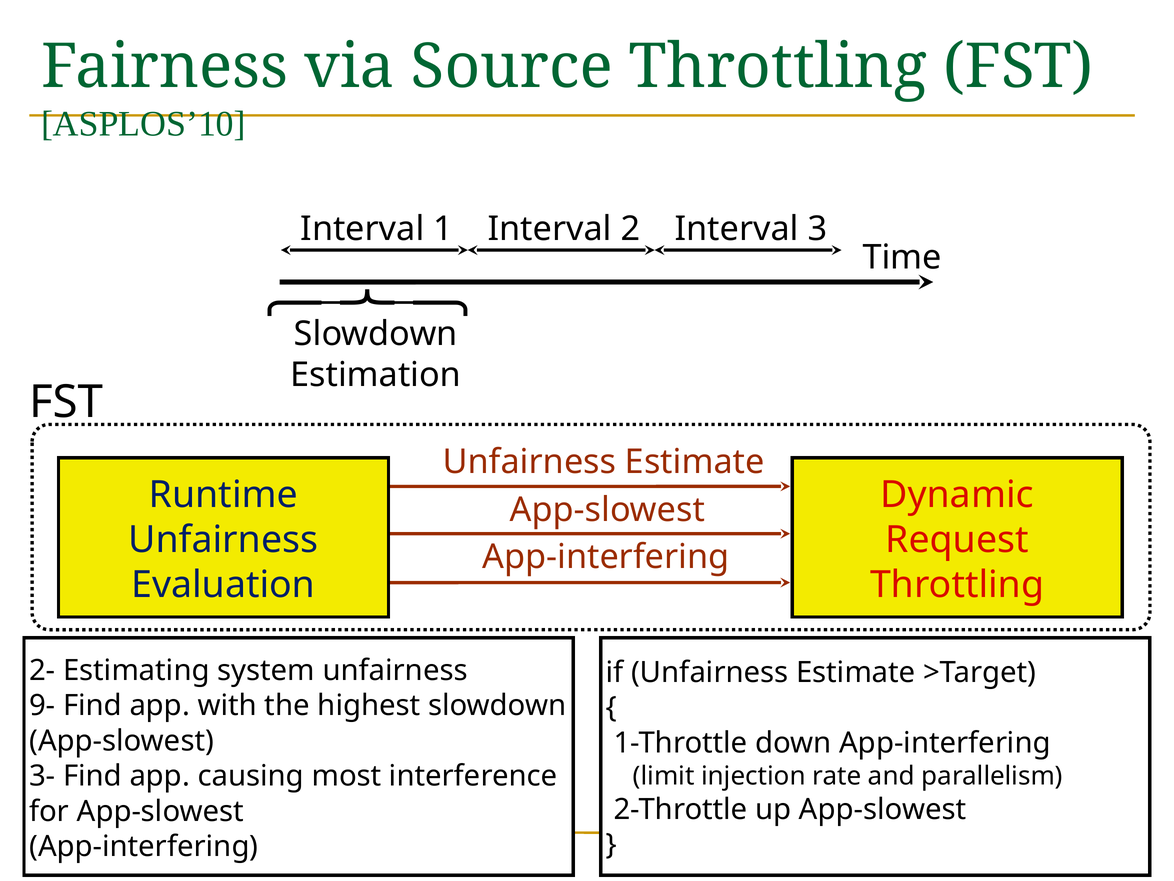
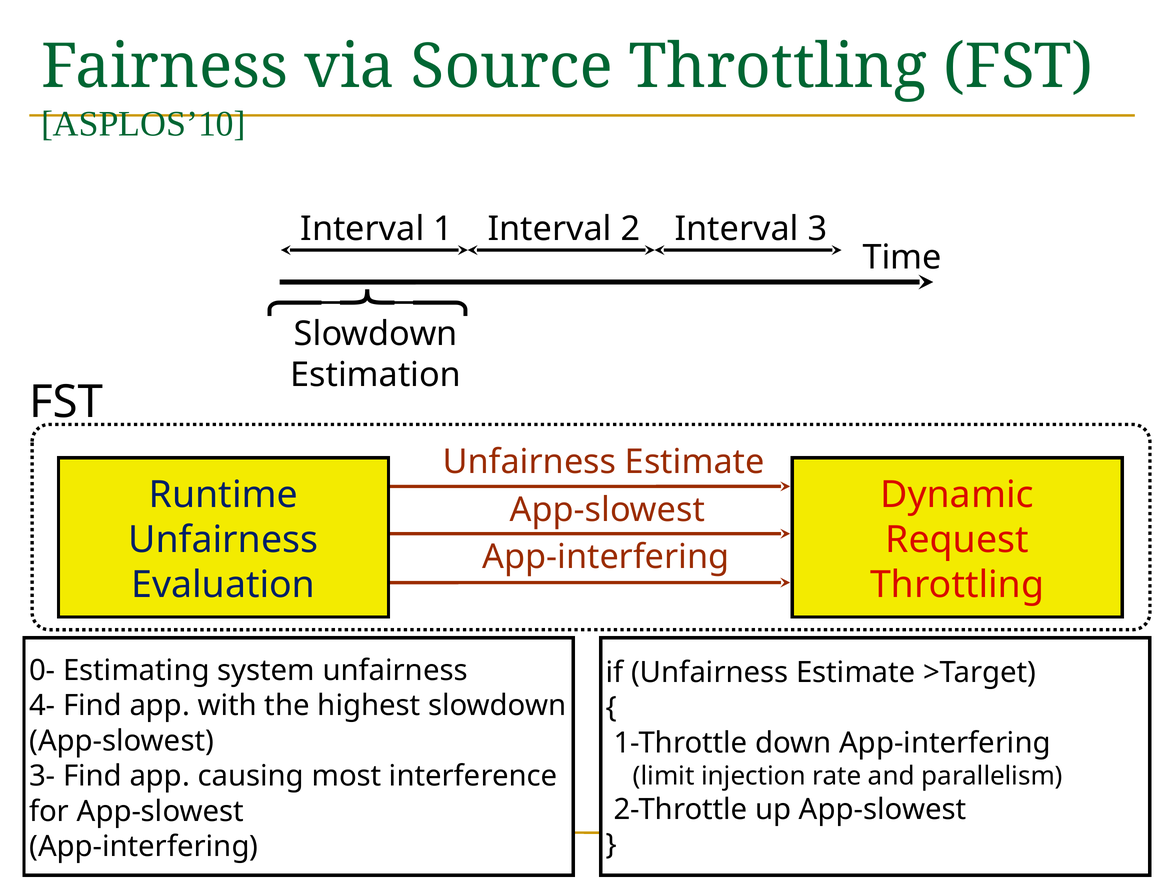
2-: 2- -> 0- (42, 670)
9-: 9- -> 4- (42, 705)
